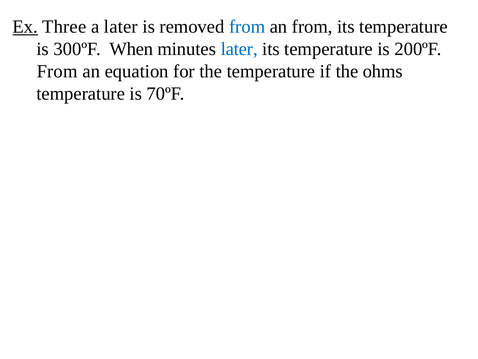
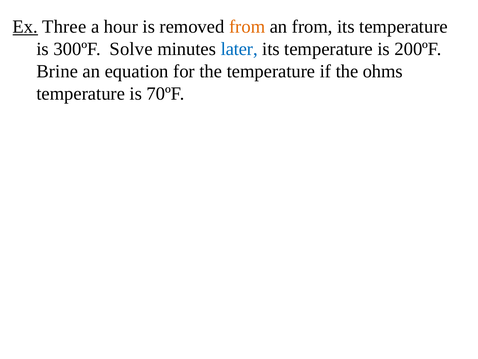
a later: later -> hour (121, 27)
from colour: blue -> orange (247, 27)
When: When -> Solve (131, 49)
From: From -> Brine (57, 71)
